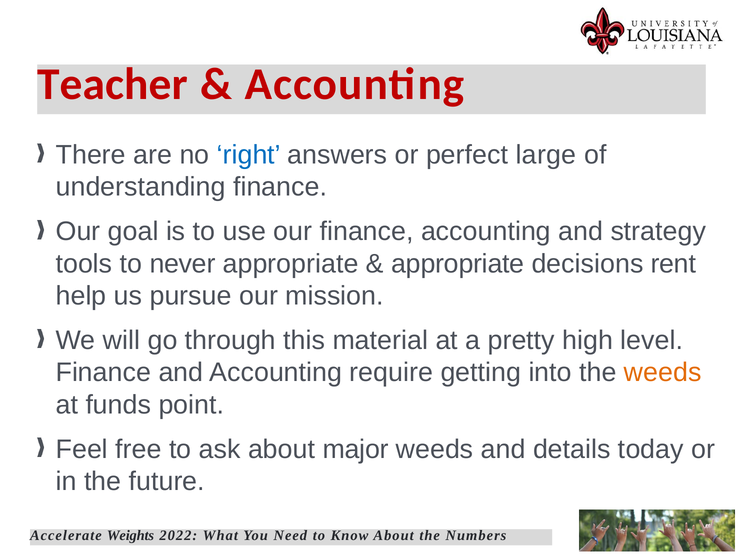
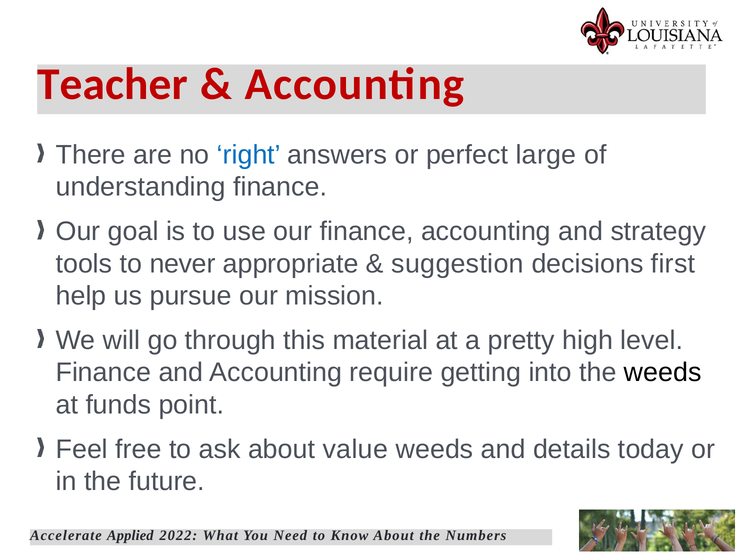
appropriate: appropriate -> suggestion (458, 264)
rent: rent -> first (673, 264)
weeds colour: orange -> black (663, 373)
major: major -> value (355, 449)
Weights: Weights -> Applied (130, 536)
